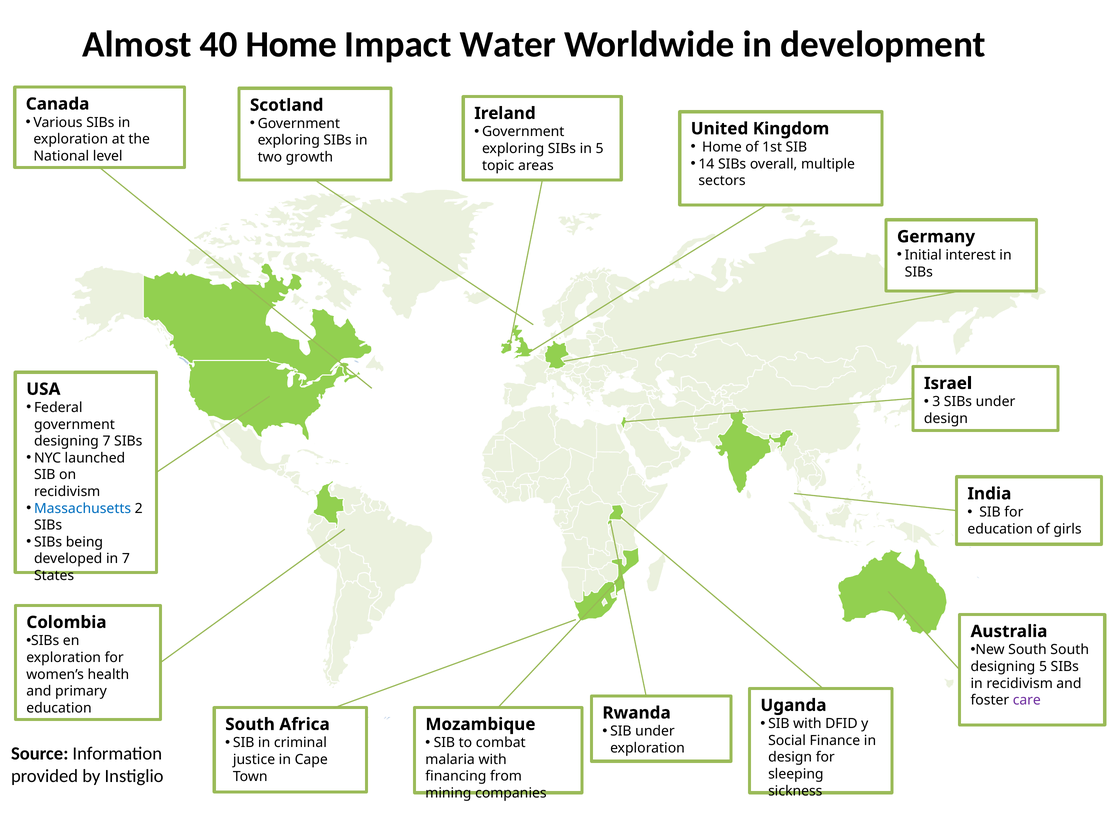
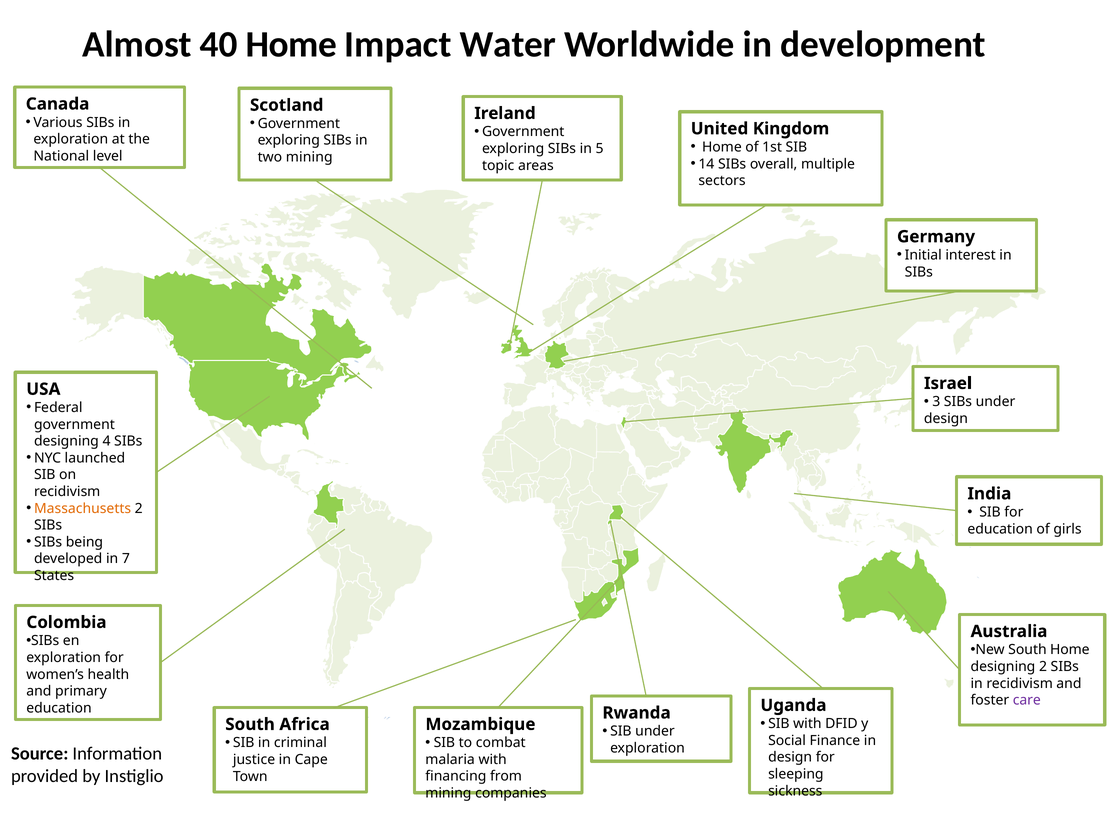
two growth: growth -> mining (309, 157)
designing 7: 7 -> 4 (107, 441)
Massachusetts colour: blue -> orange (83, 509)
South South: South -> Home (1070, 650)
designing 5: 5 -> 2 (1043, 667)
